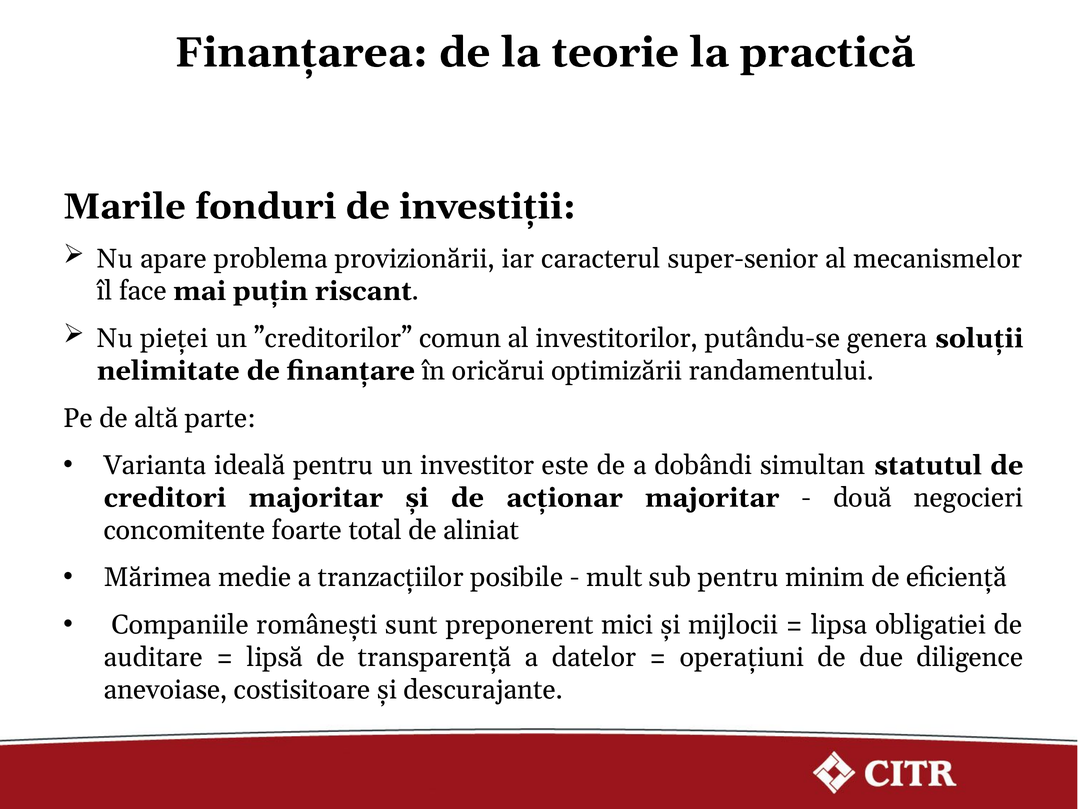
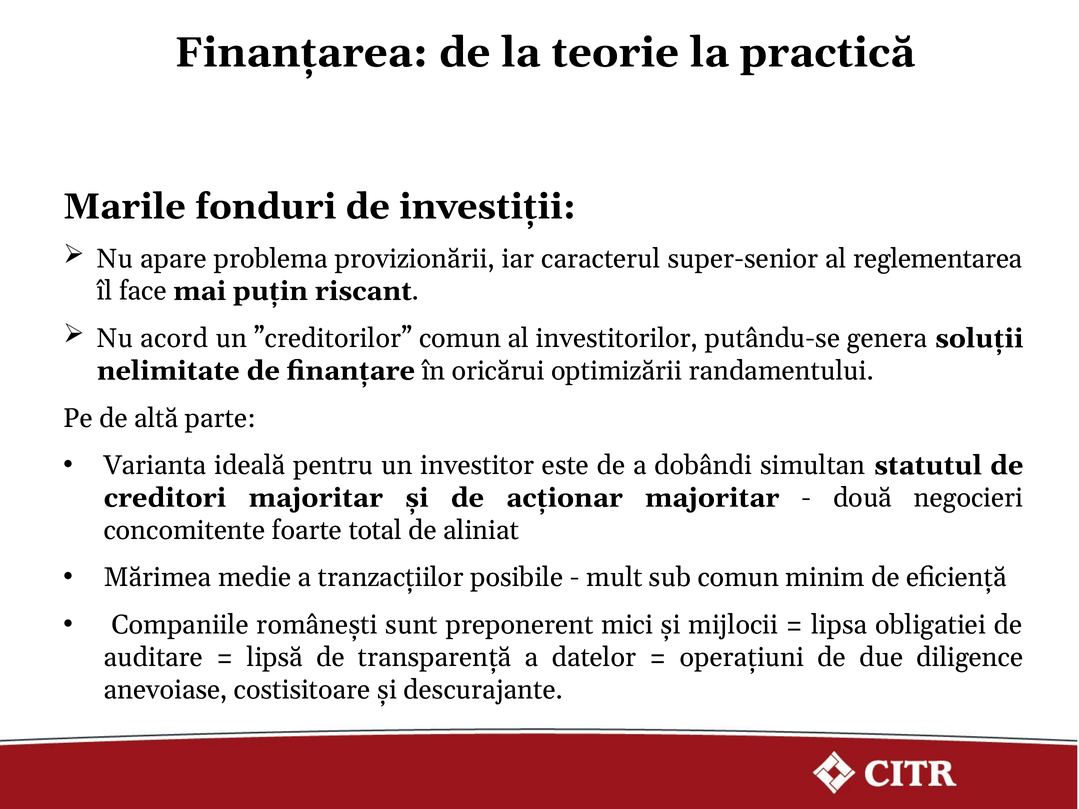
mecanismelor: mecanismelor -> reglementarea (938, 259)
pieței: pieței -> acord (174, 339)
sub pentru: pentru -> comun (738, 578)
